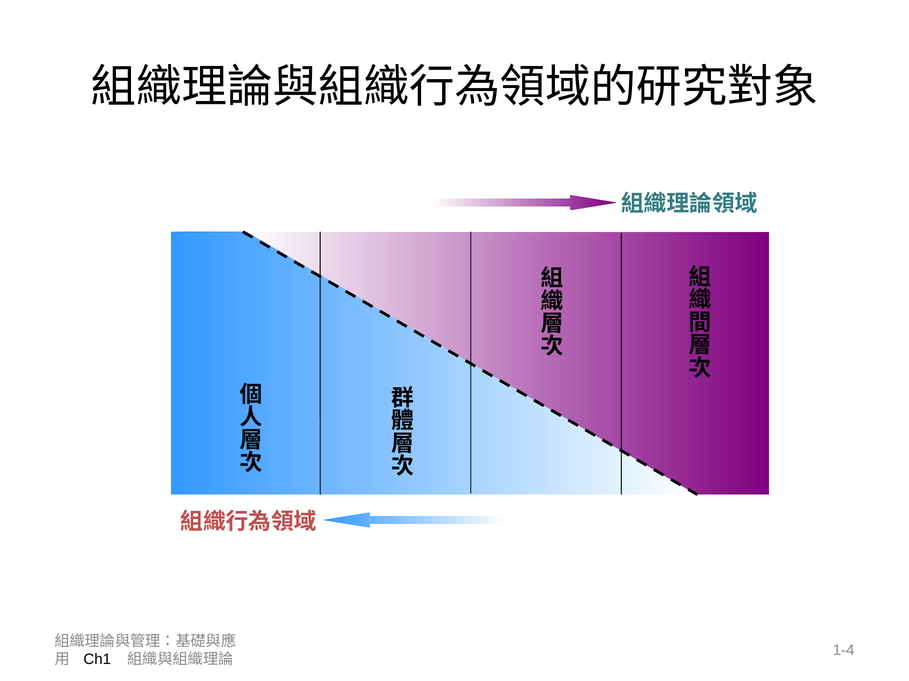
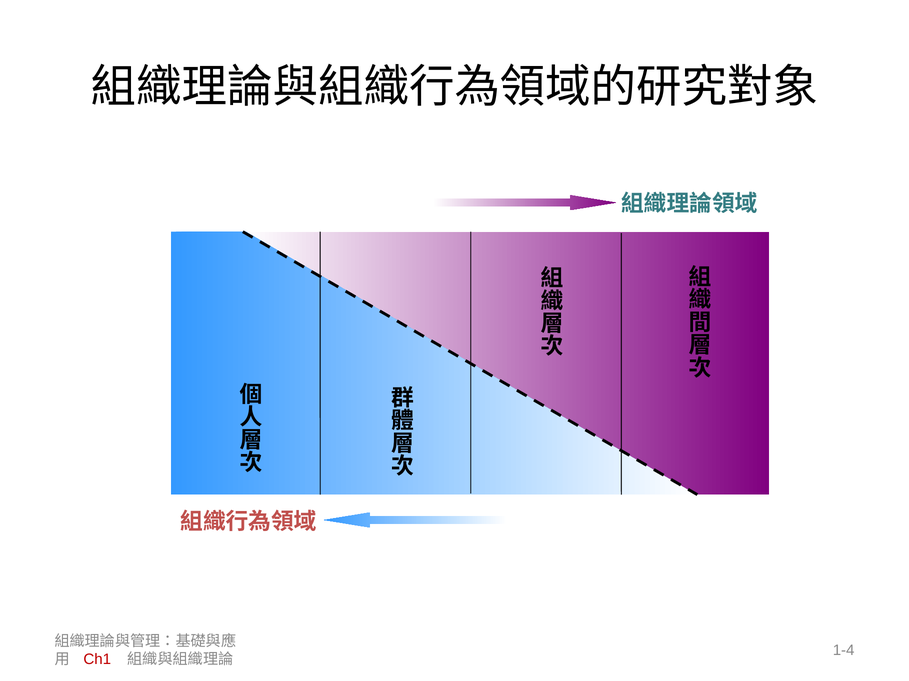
Ch1 colour: black -> red (97, 660)
